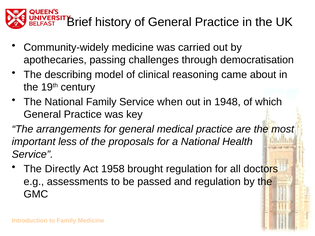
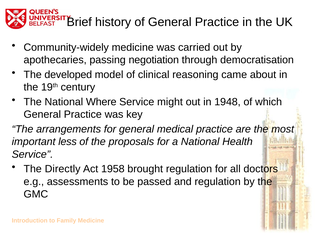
challenges: challenges -> negotiation (154, 60)
describing: describing -> developed (68, 75)
National Family: Family -> Where (101, 102)
when: when -> might (170, 102)
